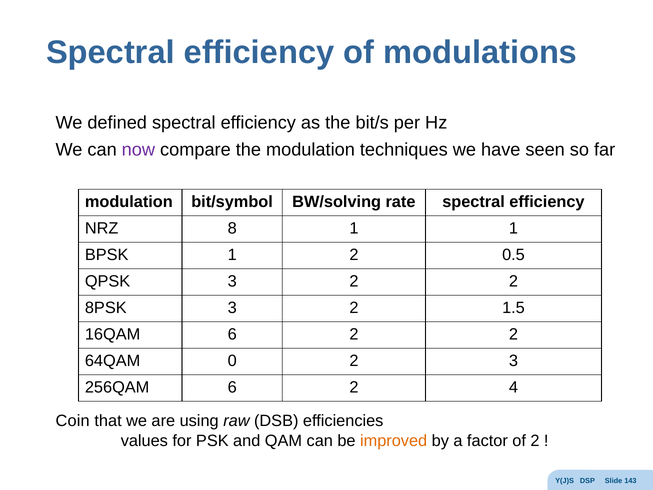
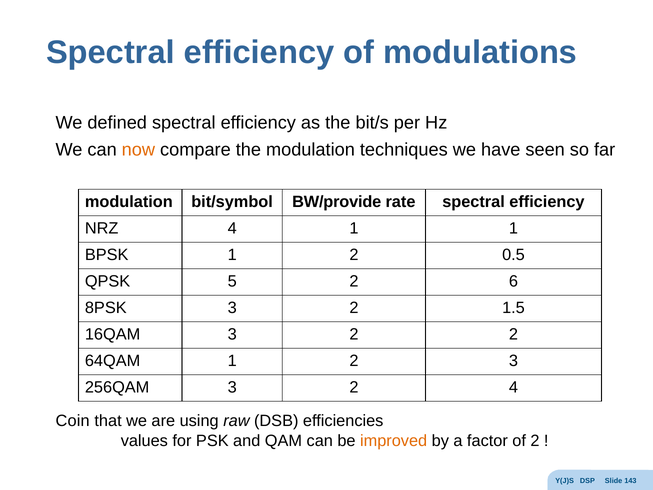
now colour: purple -> orange (138, 150)
BW/solving: BW/solving -> BW/provide (337, 202)
NRZ 8: 8 -> 4 (232, 228)
QPSK 3: 3 -> 5 (232, 281)
2: 2 -> 6 (513, 281)
16QAM 6: 6 -> 3 (232, 334)
64QAM 0: 0 -> 1 (232, 361)
256QAM 6: 6 -> 3 (232, 387)
